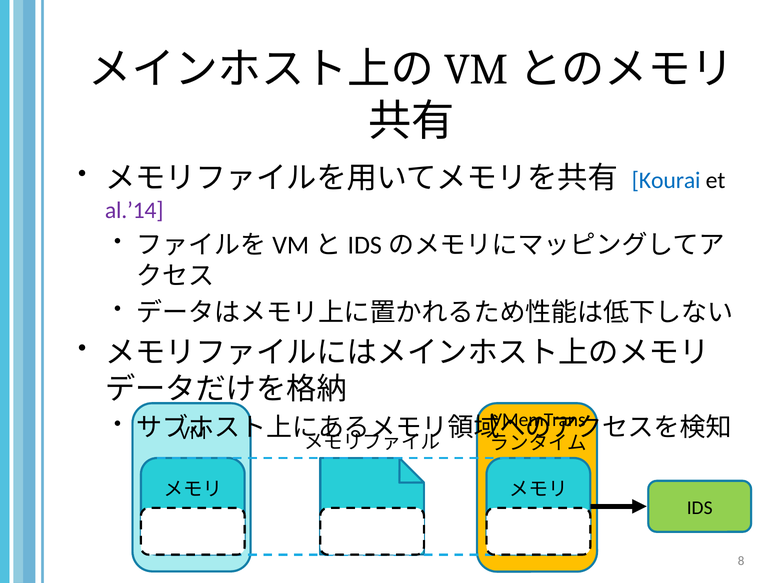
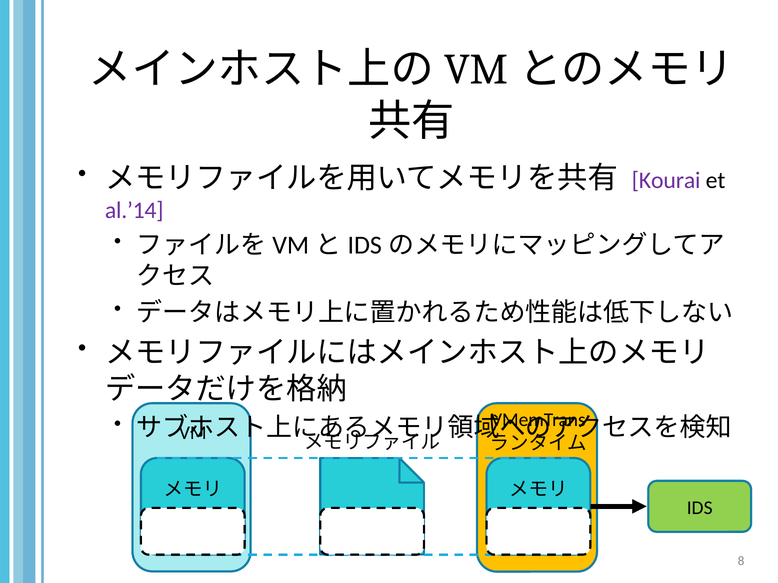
Kourai colour: blue -> purple (666, 181)
